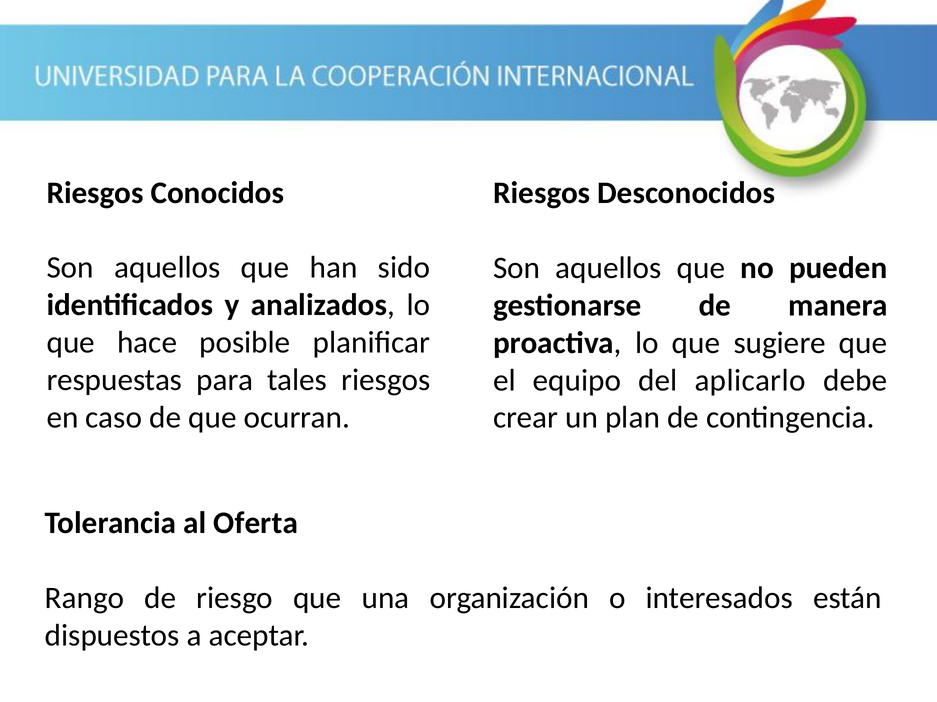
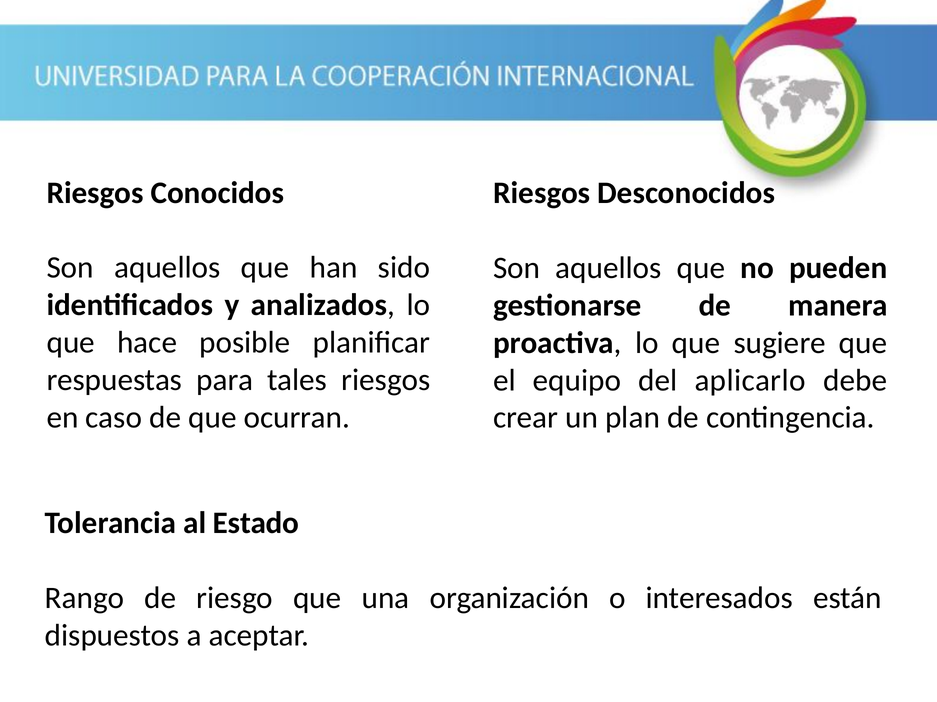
Oferta: Oferta -> Estado (256, 524)
